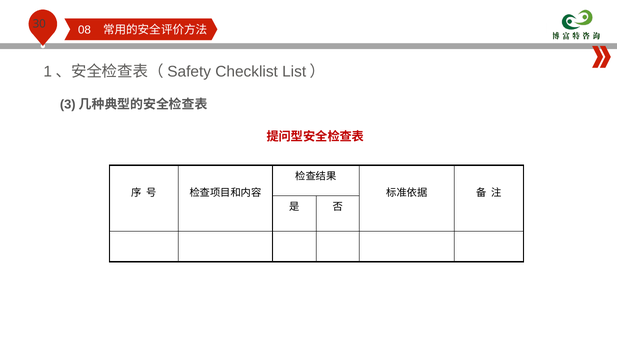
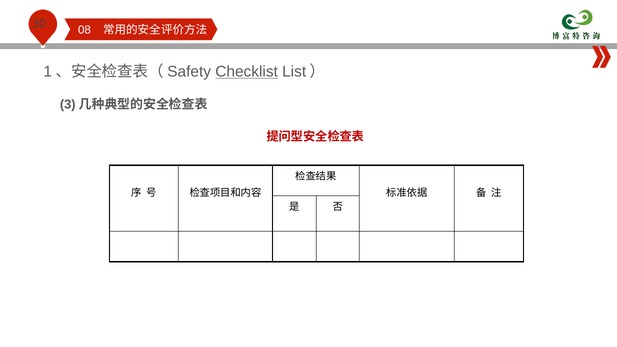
Checklist underline: none -> present (247, 72)
